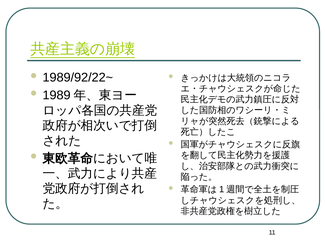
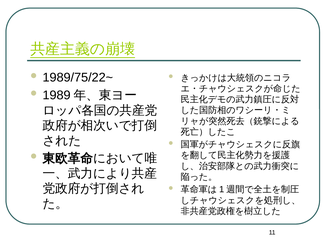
1989/92/22~: 1989/92/22~ -> 1989/75/22~ (78, 78)
